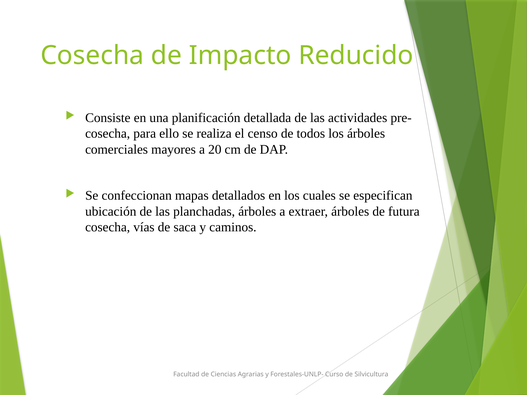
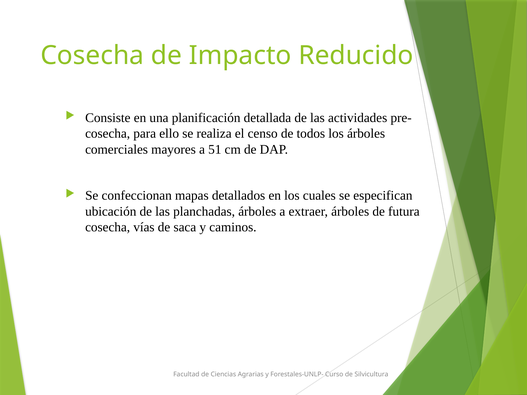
20: 20 -> 51 (215, 149)
